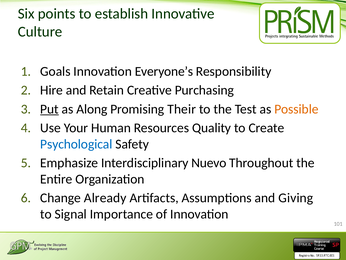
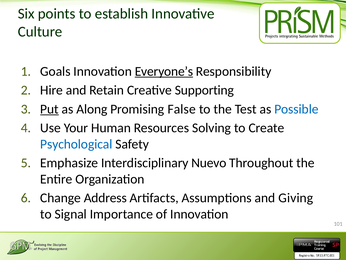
Everyone’s underline: none -> present (164, 71)
Purchasing: Purchasing -> Supporting (204, 90)
Their: Their -> False (182, 109)
Possible colour: orange -> blue (296, 109)
Quality: Quality -> Solving (212, 128)
Already: Already -> Address (105, 198)
